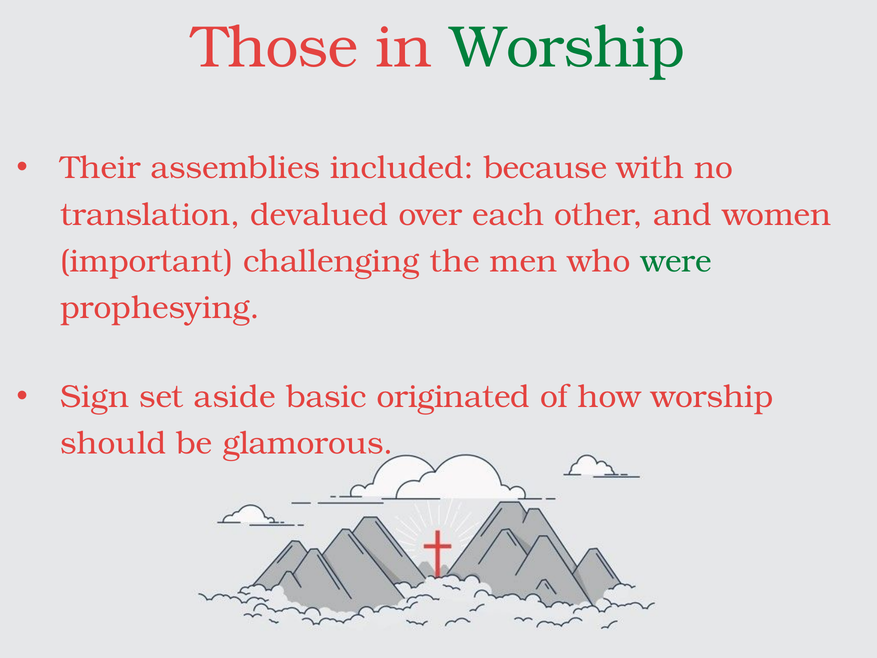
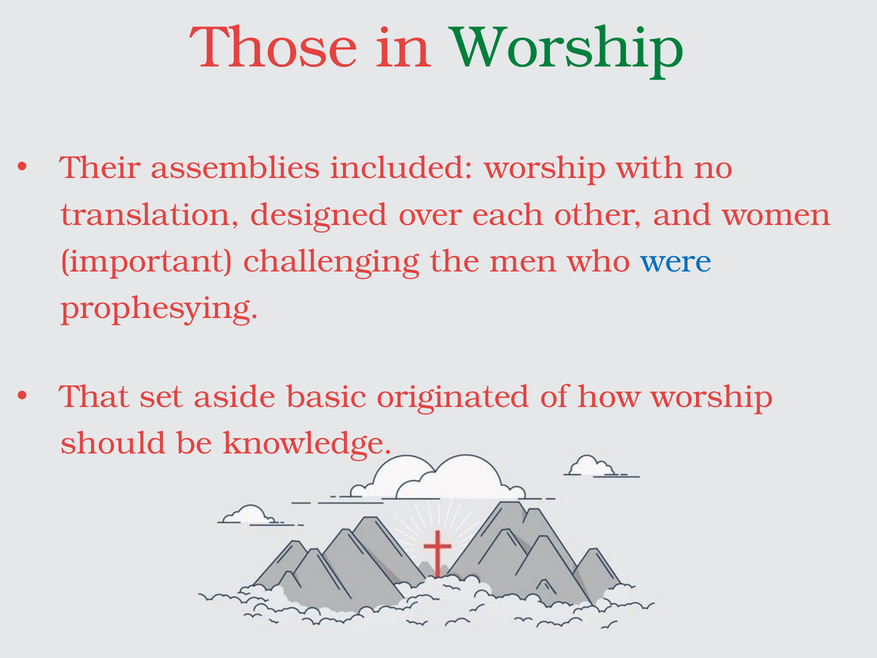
included because: because -> worship (545, 168)
devalued: devalued -> designed (319, 214)
were colour: green -> blue (676, 261)
Sign: Sign -> That (95, 397)
glamorous: glamorous -> knowledge (308, 443)
